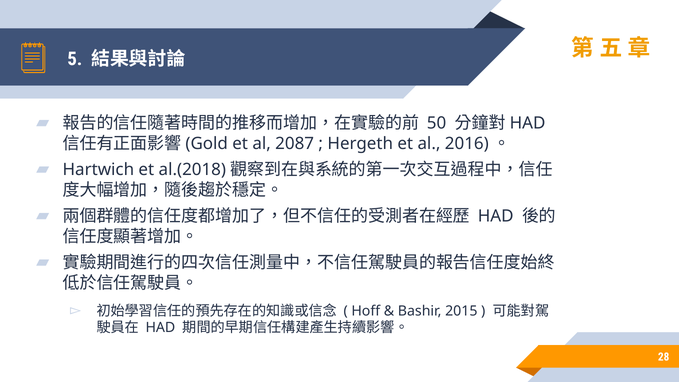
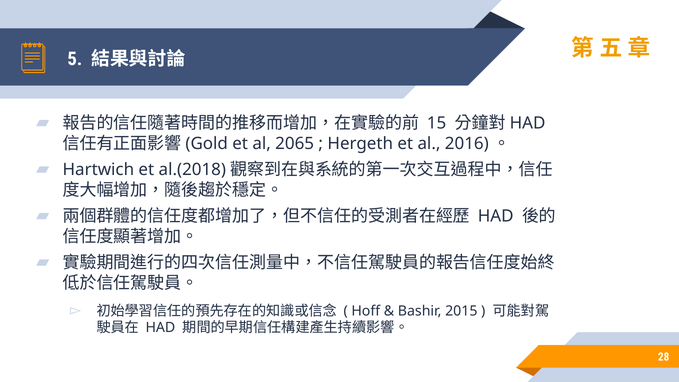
50: 50 -> 15 (437, 123)
2087: 2087 -> 2065 (295, 144)
